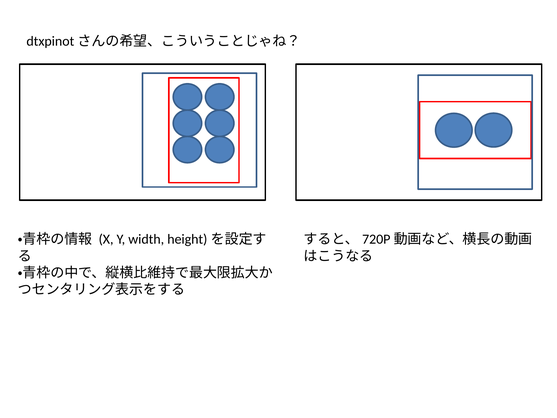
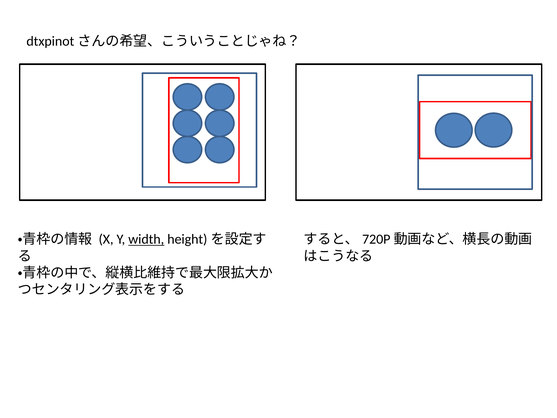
width underline: none -> present (146, 239)
